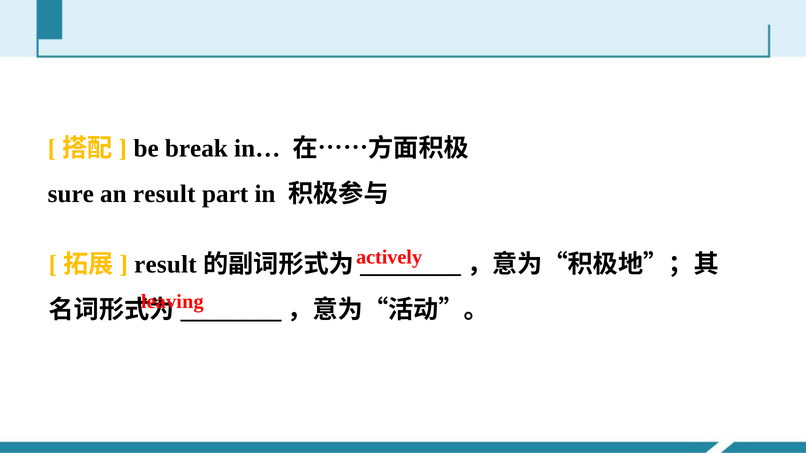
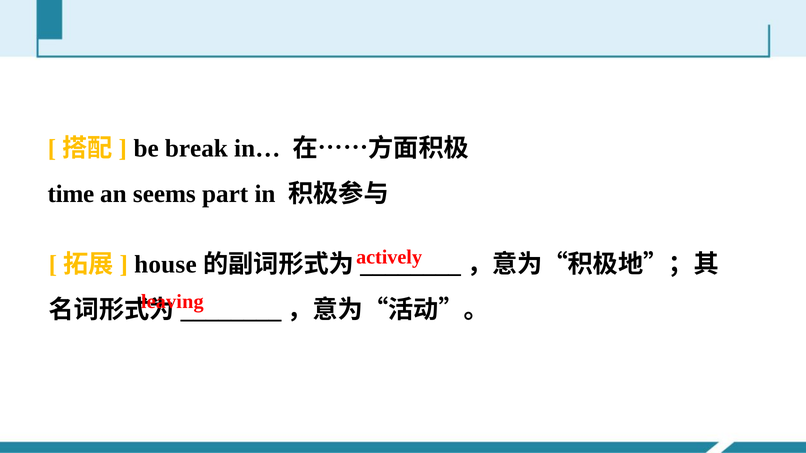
sure: sure -> time (71, 194)
an result: result -> seems (164, 194)
result: result -> house (165, 265)
